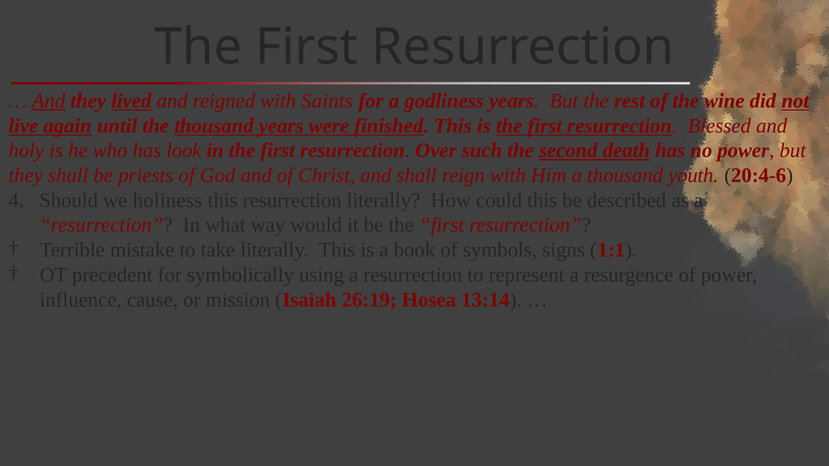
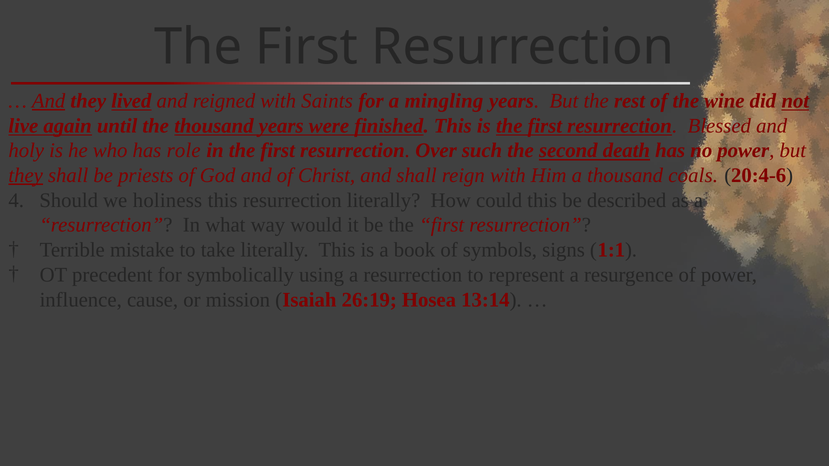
godliness: godliness -> mingling (444, 101)
look: look -> role (184, 151)
they underline: none -> present (26, 176)
youth: youth -> coals (693, 176)
